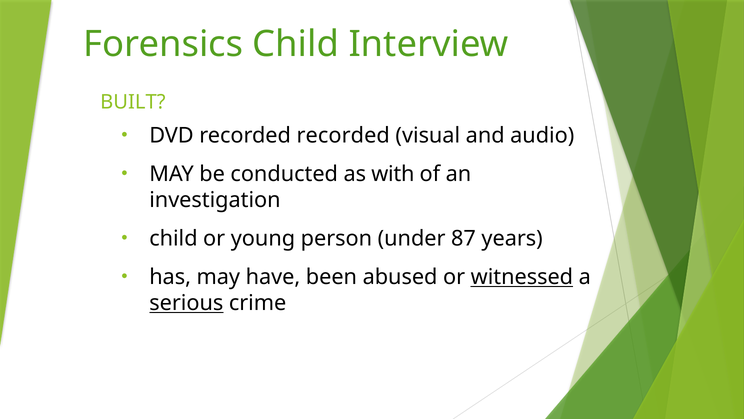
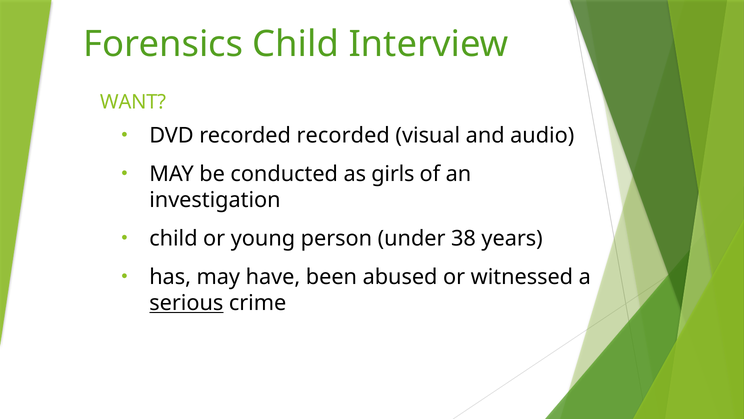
BUILT: BUILT -> WANT (133, 102)
with: with -> girls (393, 174)
87: 87 -> 38 (463, 238)
witnessed underline: present -> none (522, 277)
